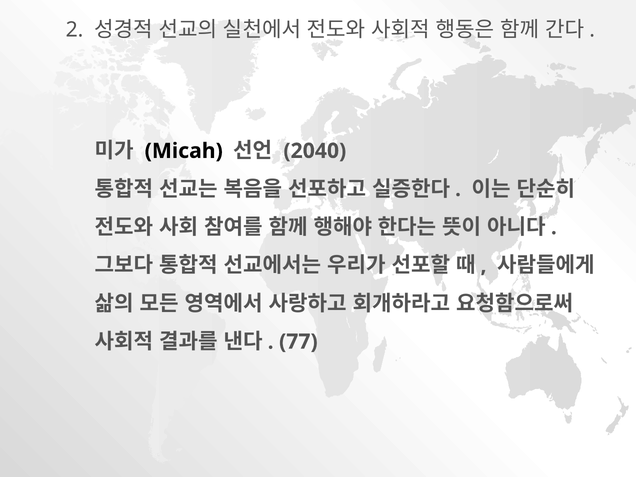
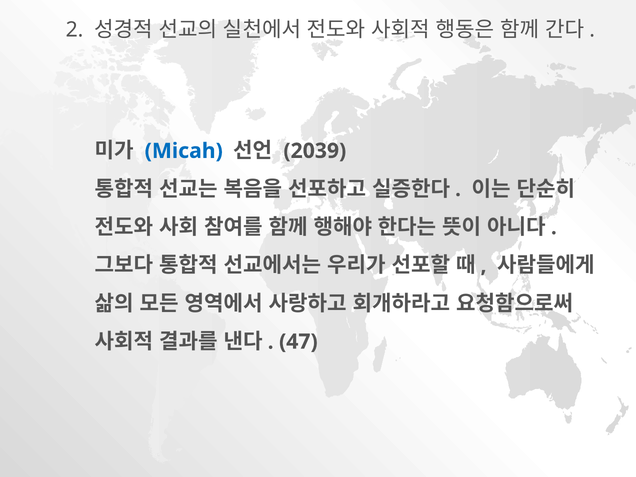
Micah colour: black -> blue (184, 151)
2040: 2040 -> 2039 (315, 151)
77: 77 -> 47 (298, 342)
